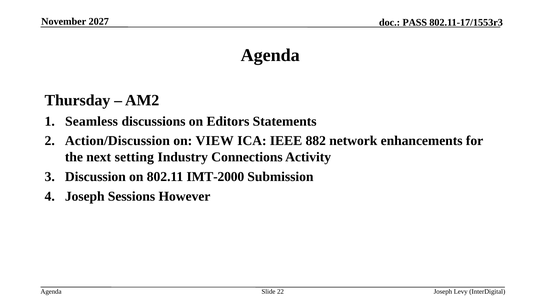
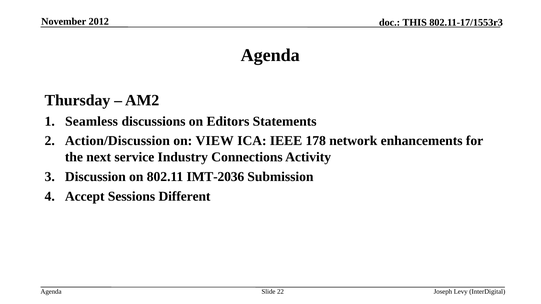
2027: 2027 -> 2012 (99, 22)
PASS: PASS -> THIS (415, 23)
882: 882 -> 178 (316, 141)
setting: setting -> service (134, 157)
IMT-2000: IMT-2000 -> IMT-2036 (215, 177)
Joseph: Joseph -> Accept (85, 196)
However: However -> Different (185, 196)
